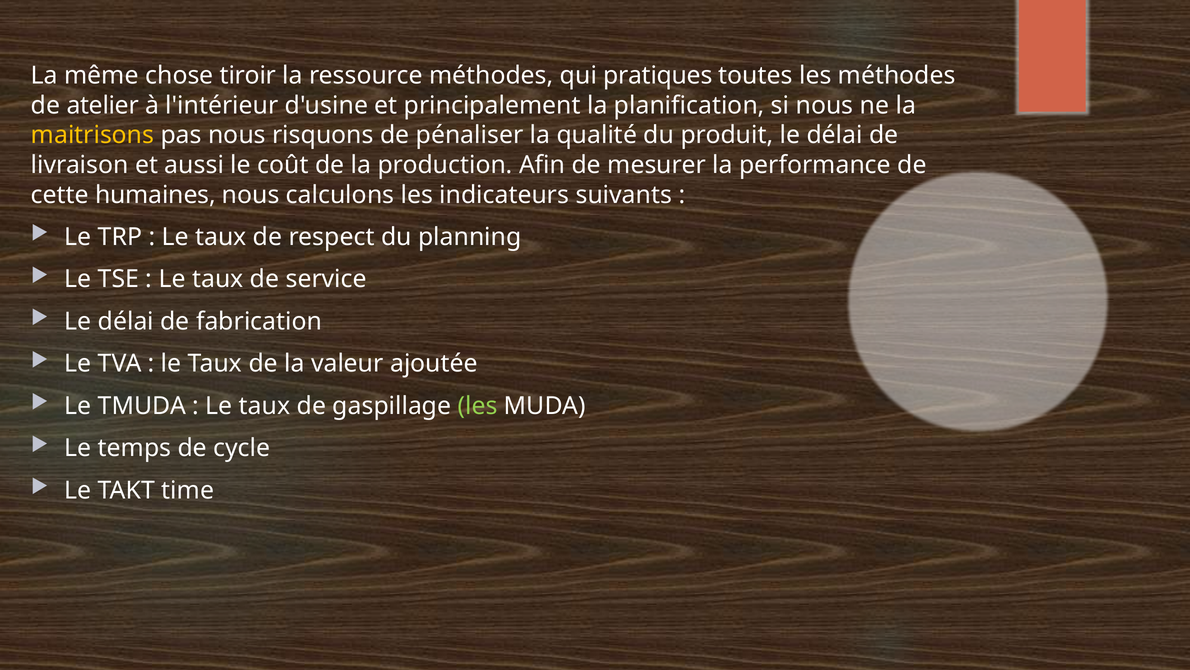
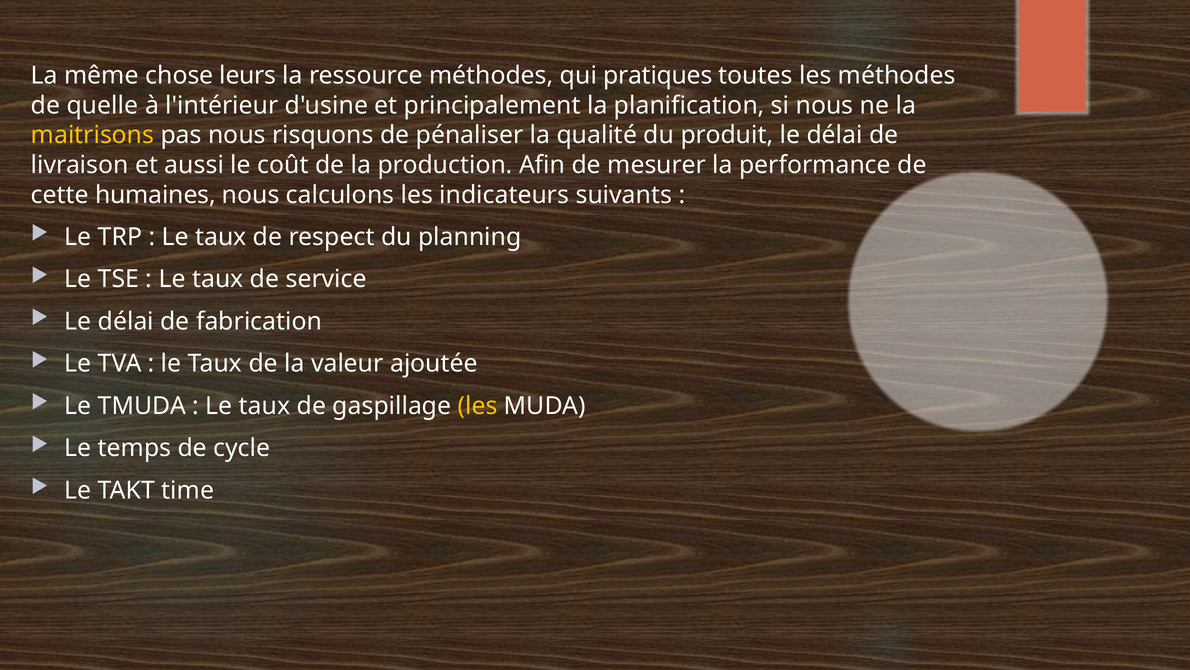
tiroir: tiroir -> leurs (248, 75)
atelier: atelier -> quelle (103, 105)
les colour: light green -> yellow (478, 406)
